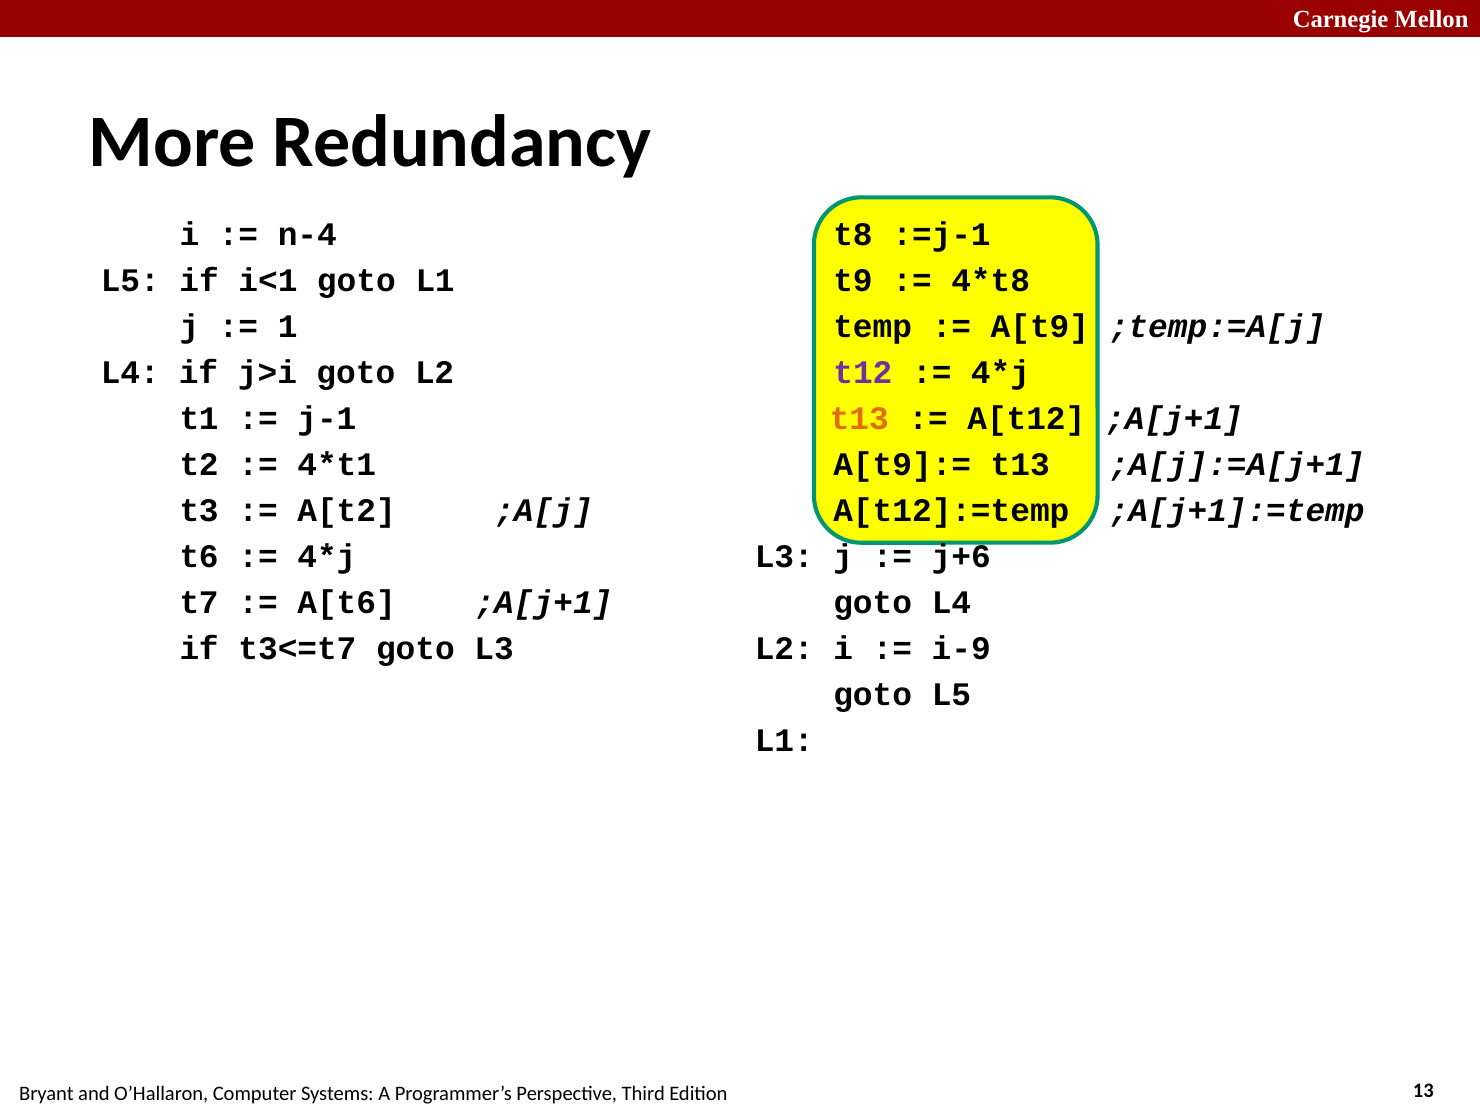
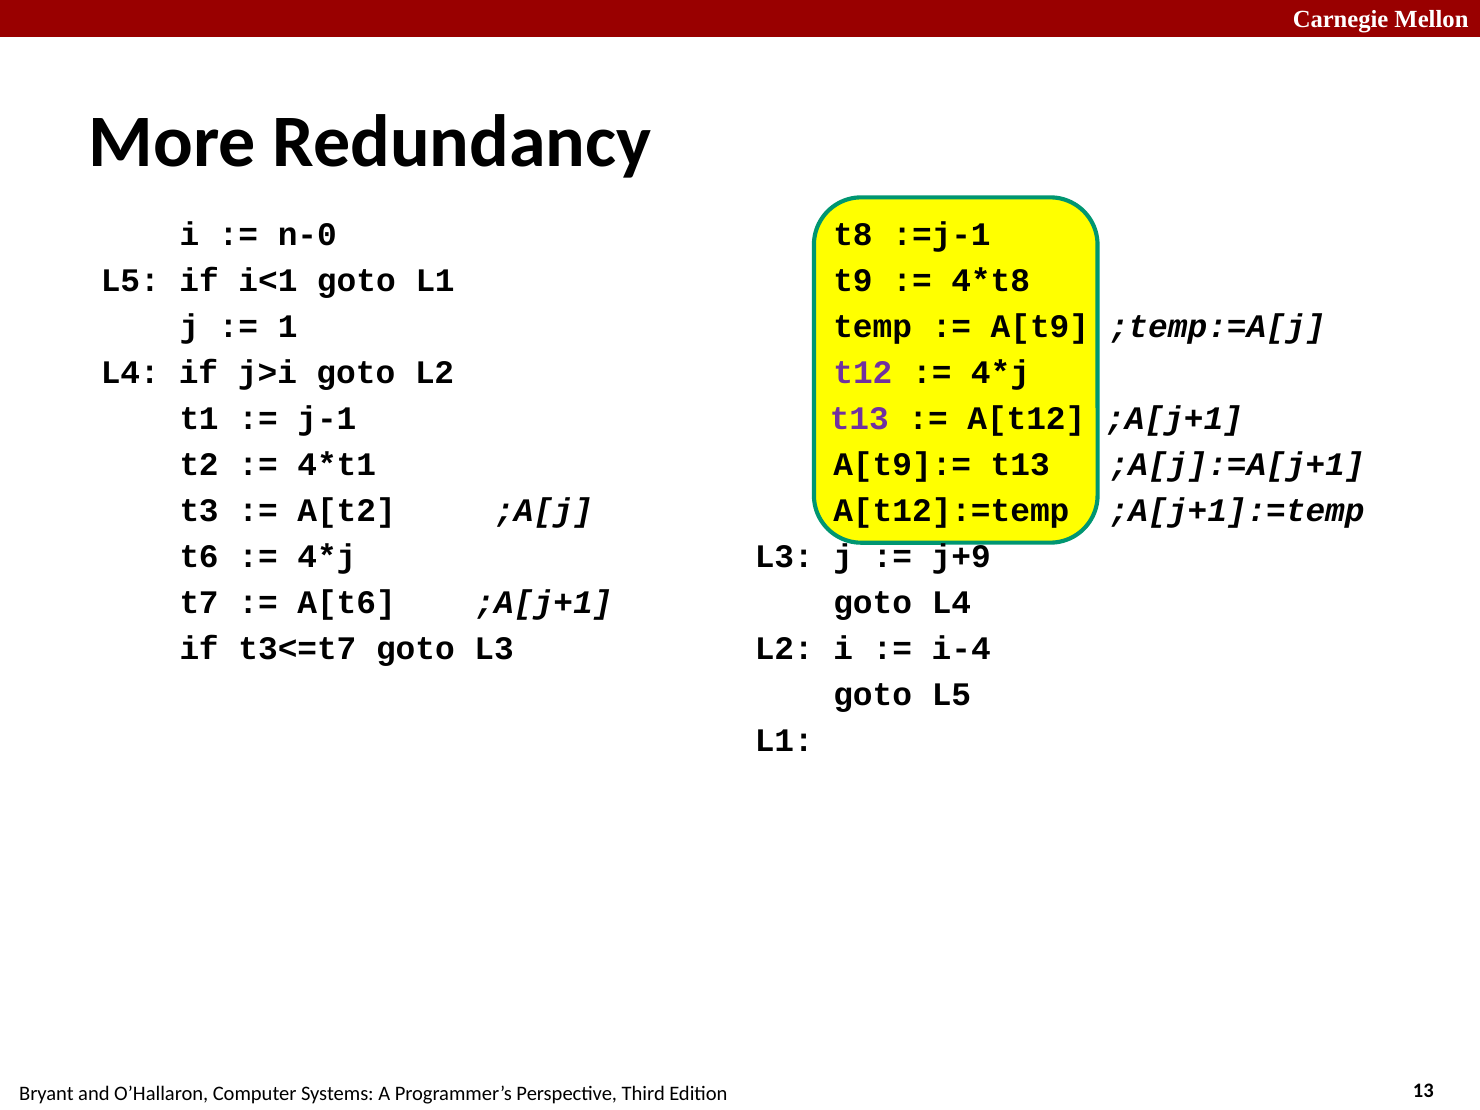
n-4: n-4 -> n-0 (307, 234)
t13 colour: orange -> purple (859, 418)
j+6: j+6 -> j+9 (961, 556)
i-9: i-9 -> i-4 (961, 649)
